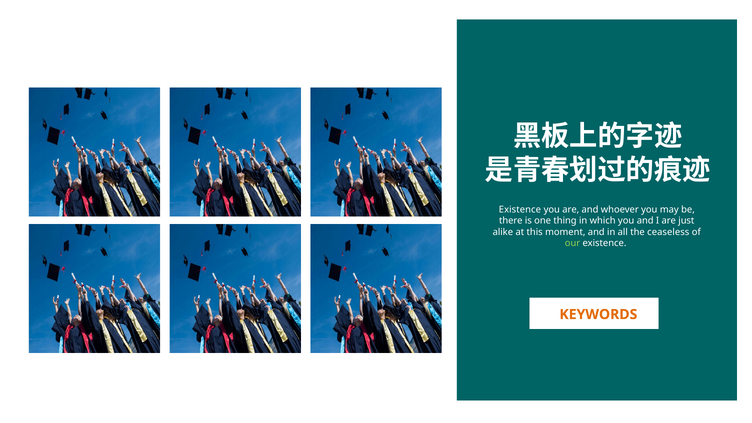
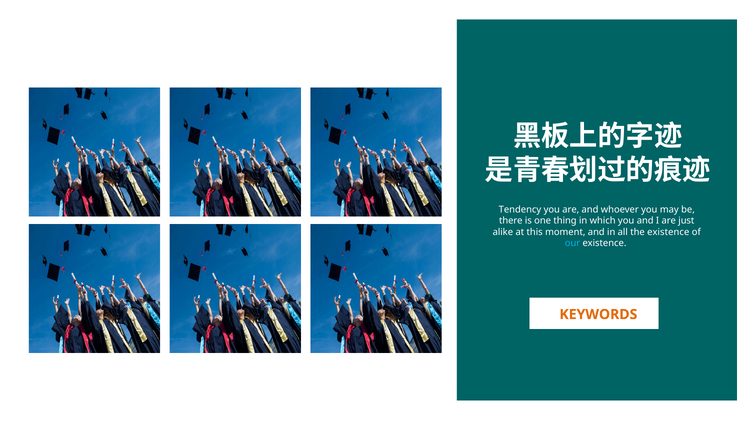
Existence: Existence -> Tendency (520, 210)
the ceaseless: ceaseless -> existence (668, 232)
our colour: light green -> light blue (573, 243)
